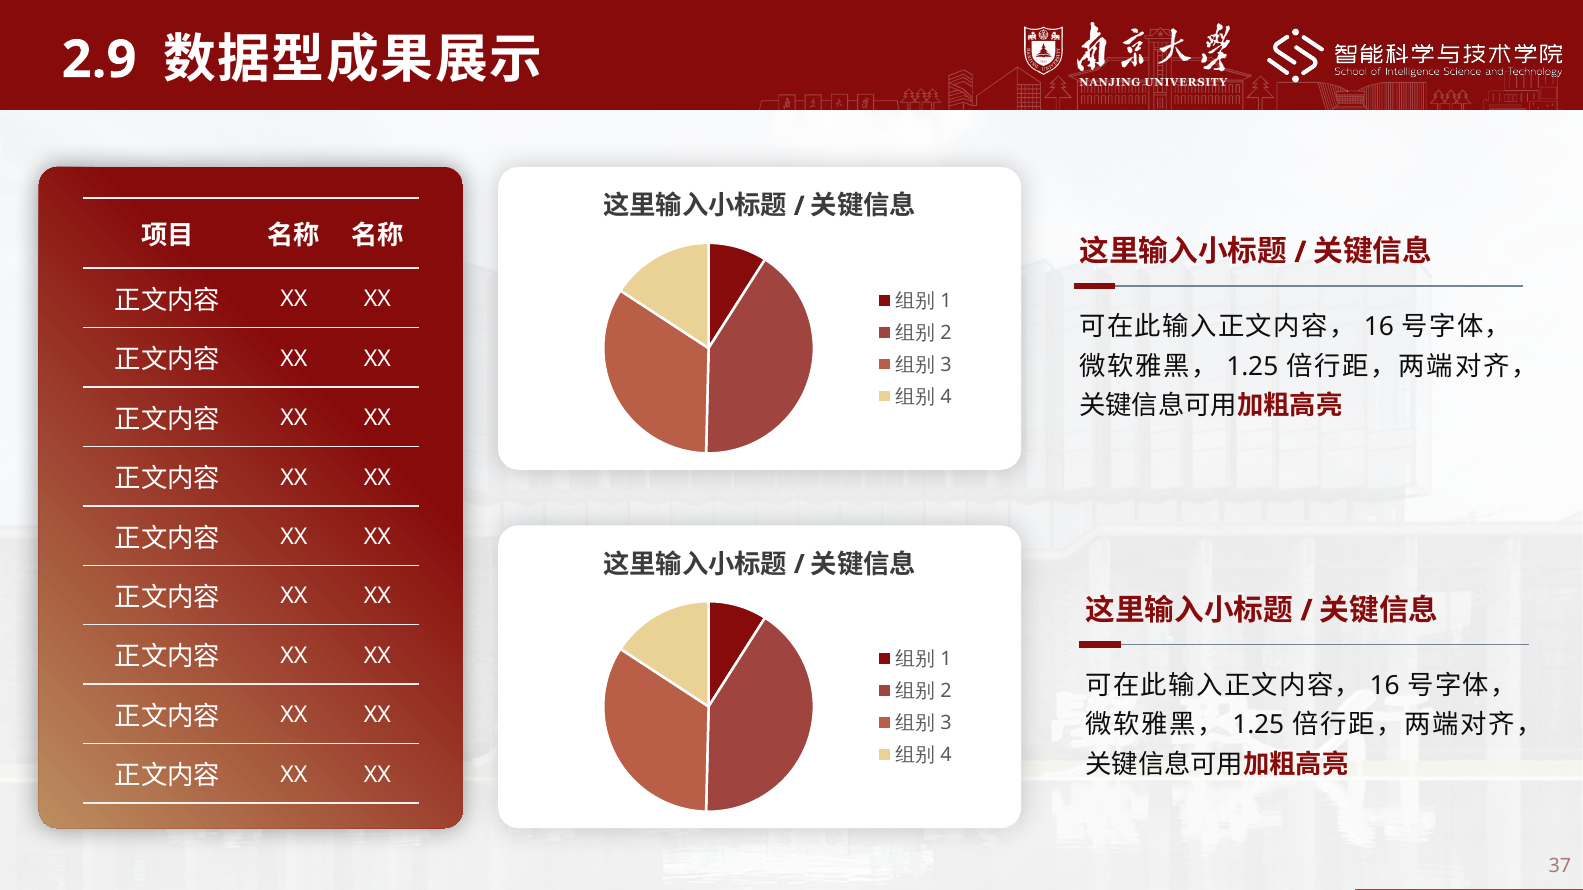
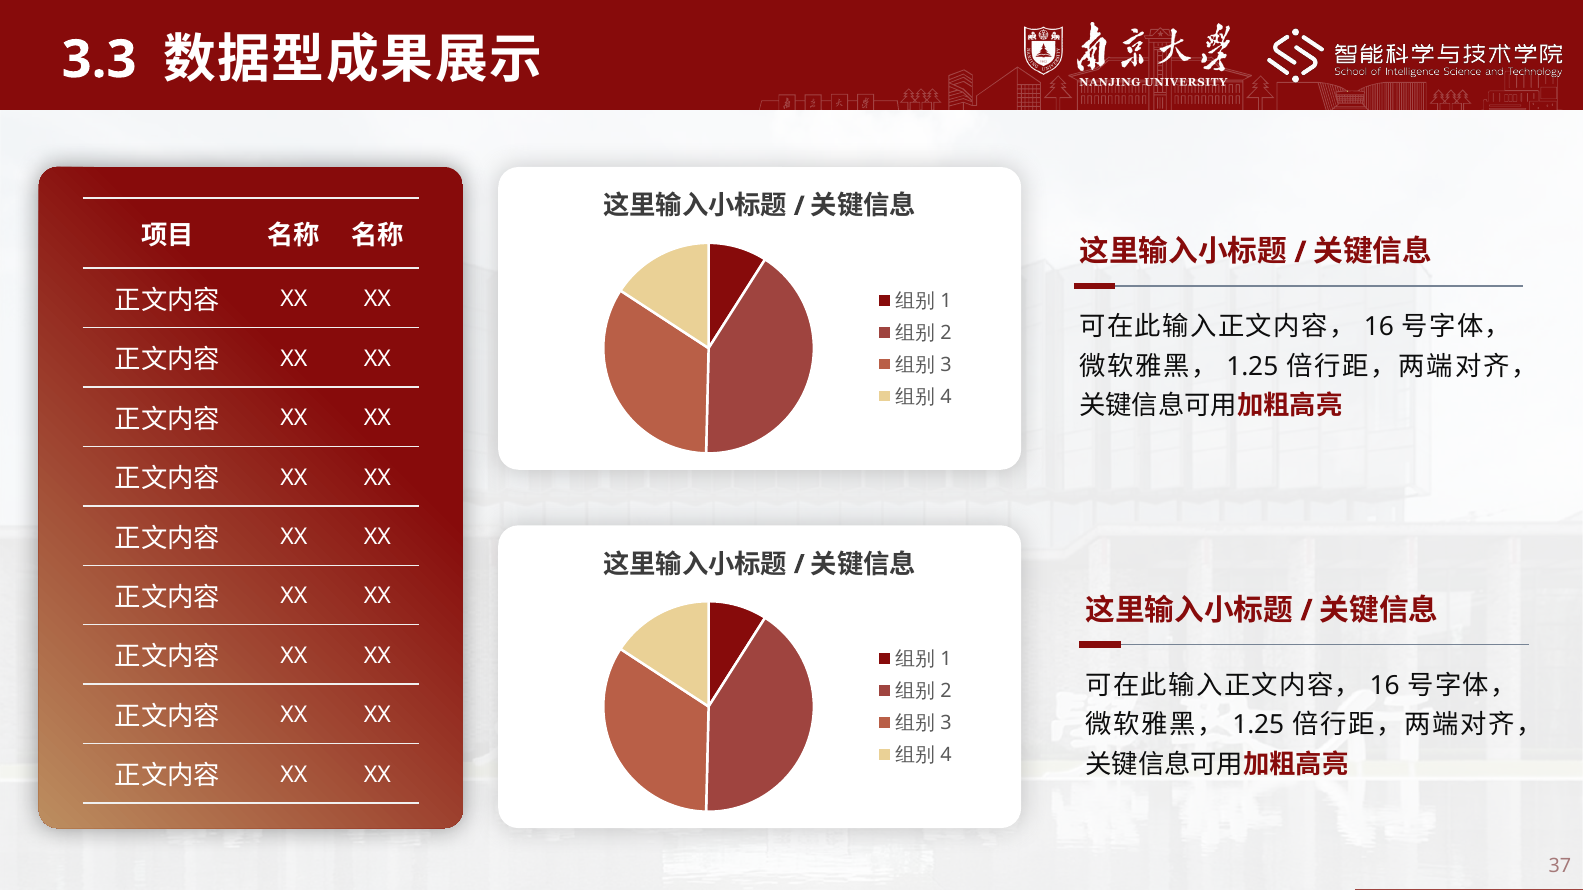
2.9: 2.9 -> 3.3 (99, 60)
